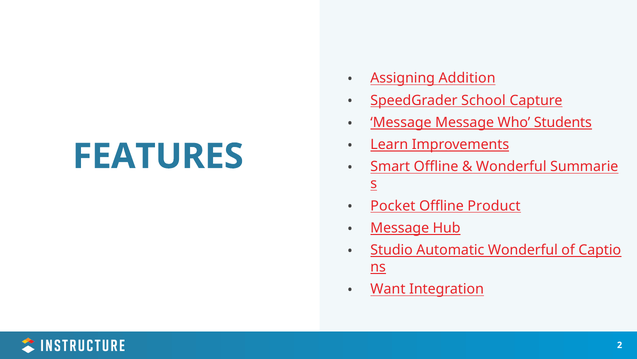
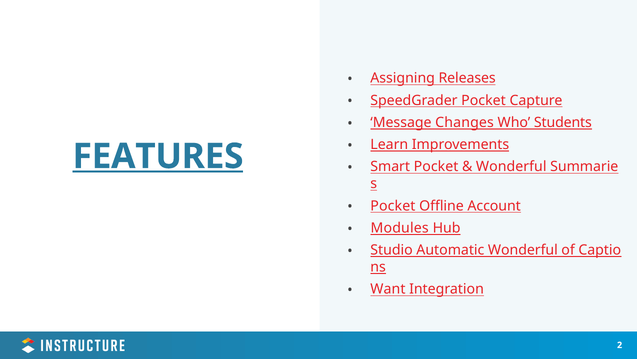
Addition: Addition -> Releases (467, 78)
SpeedGrader School: School -> Pocket (484, 100)
Message Message: Message -> Changes (465, 122)
FEATURES underline: none -> present (158, 156)
Smart Offline: Offline -> Pocket (436, 166)
Product: Product -> Account (494, 205)
Message: Message -> Modules (400, 228)
